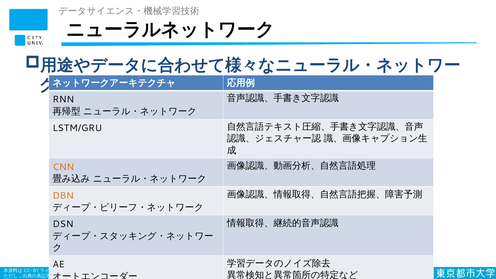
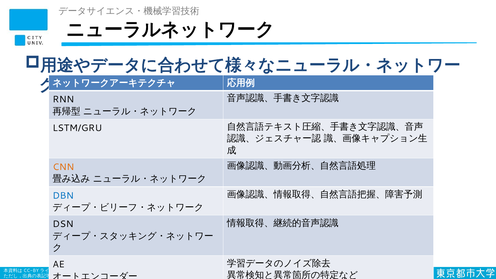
DBN colour: orange -> blue (63, 196)
